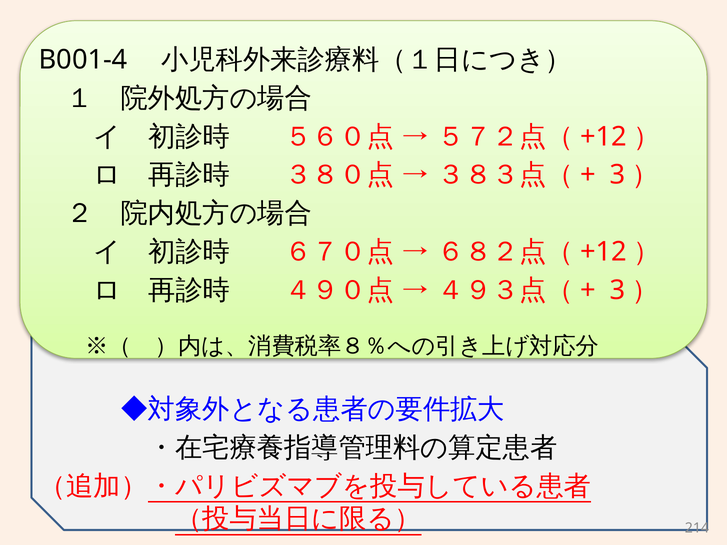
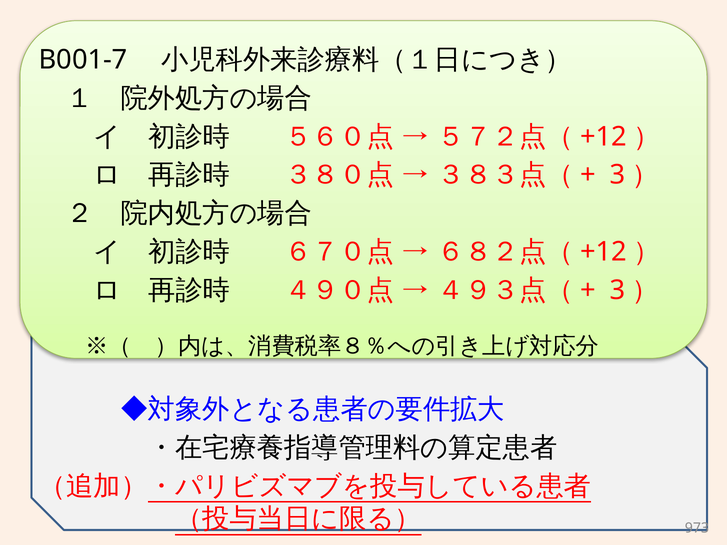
B001-4: B001-4 -> B001-7 (83, 60)
214: 214 -> 973 (697, 528)
